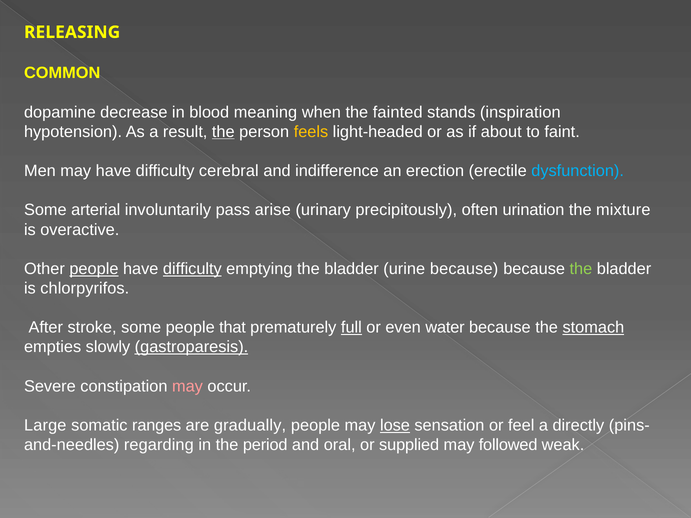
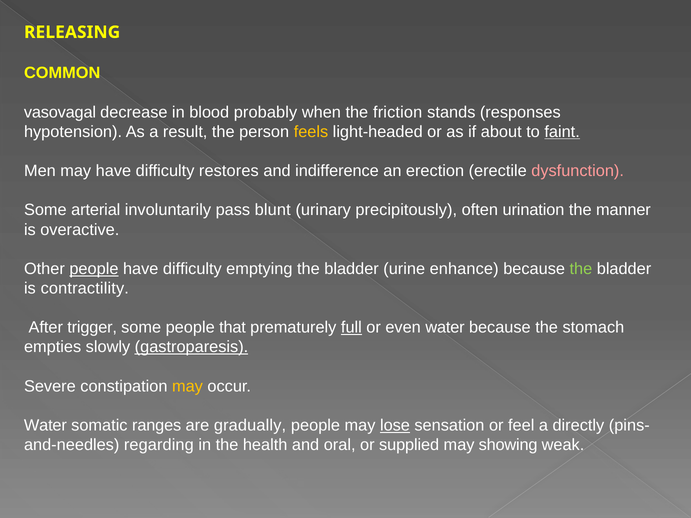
dopamine: dopamine -> vasovagal (60, 112)
meaning: meaning -> probably (265, 112)
fainted: fainted -> friction (398, 112)
inspiration: inspiration -> responses (520, 112)
the underline: present -> none (223, 132)
faint underline: none -> present (562, 132)
cerebral: cerebral -> restores (229, 171)
dysfunction colour: light blue -> pink (578, 171)
arise: arise -> blunt (273, 210)
mixture: mixture -> manner (623, 210)
difficulty underline: present -> none (192, 269)
urine because: because -> enhance (464, 269)
chlorpyrifos: chlorpyrifos -> contractility (85, 289)
stroke: stroke -> trigger (92, 328)
stomach underline: present -> none (593, 328)
may colour: pink -> yellow (187, 386)
Large: Large -> Water (45, 426)
period: period -> health (265, 445)
followed: followed -> showing (508, 445)
